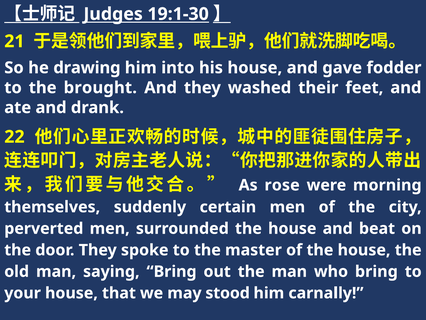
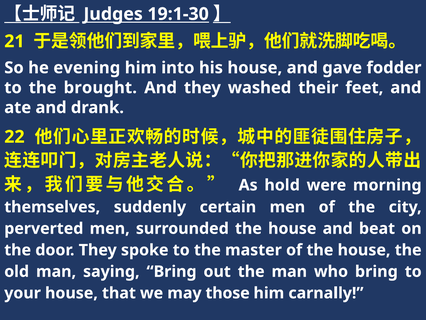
drawing: drawing -> evening (87, 68)
rose: rose -> hold (282, 185)
stood: stood -> those (228, 293)
